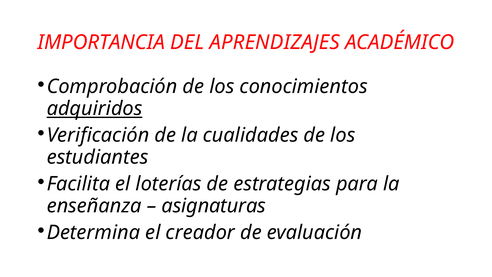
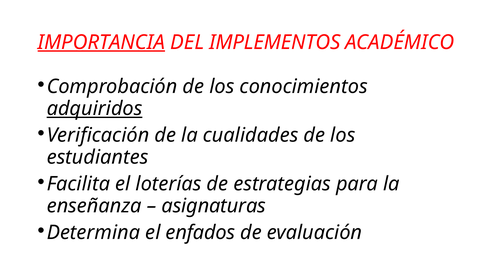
IMPORTANCIA underline: none -> present (101, 42)
APRENDIZAJES: APRENDIZAJES -> IMPLEMENTOS (275, 42)
creador: creador -> enfados (200, 232)
